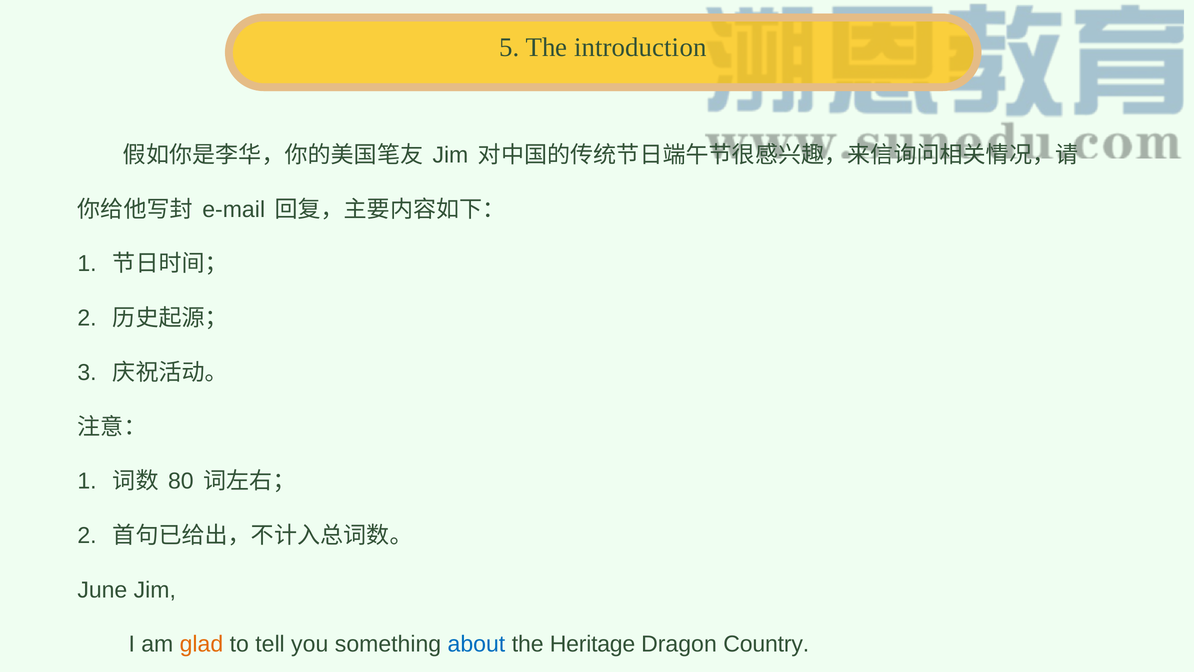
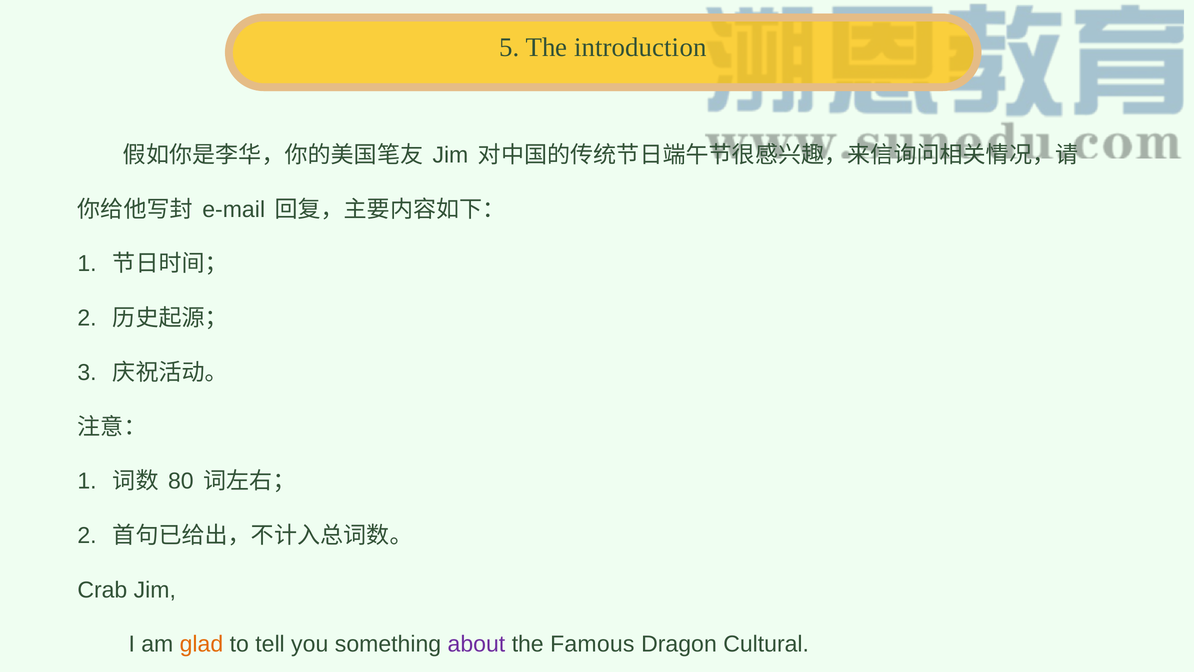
June: June -> Crab (102, 590)
about colour: blue -> purple (476, 644)
Heritage: Heritage -> Famous (592, 644)
Country: Country -> Cultural (766, 644)
